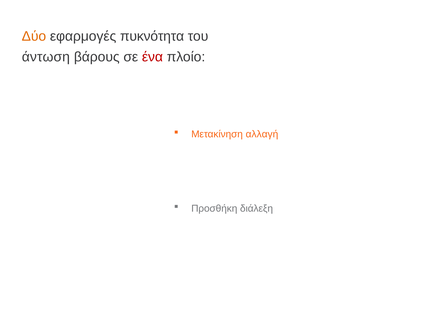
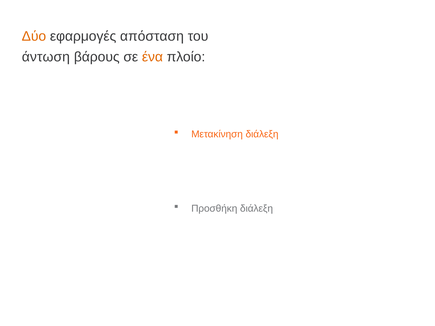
πυκνότητα: πυκνότητα -> απόσταση (152, 36)
ένα colour: red -> orange (152, 57)
Μετακίνηση αλλαγή: αλλαγή -> διάλεξη (262, 134)
